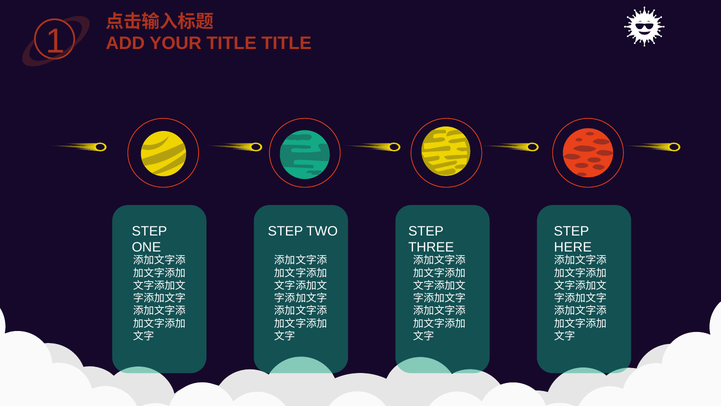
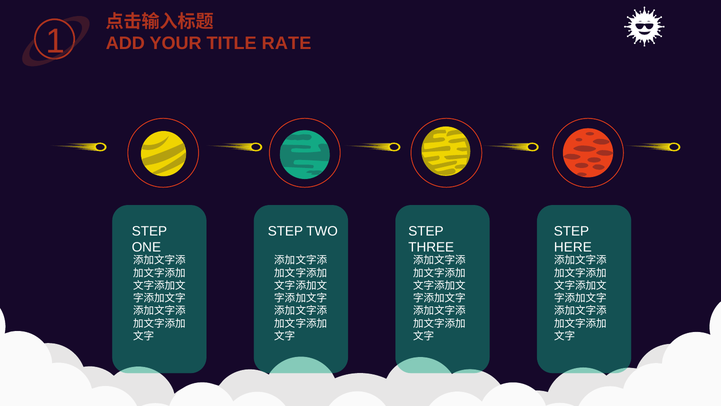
TITLE TITLE: TITLE -> RATE (287, 43)
